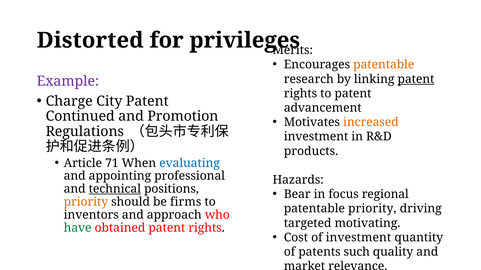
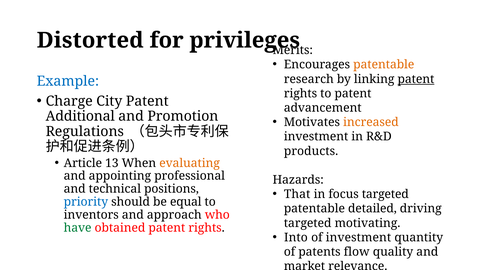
Example colour: purple -> blue (68, 81)
Continued: Continued -> Additional (80, 117)
71: 71 -> 13 (112, 163)
evaluating colour: blue -> orange (190, 163)
technical underline: present -> none (115, 189)
Bear: Bear -> That (297, 195)
focus regional: regional -> targeted (385, 195)
priority colour: orange -> blue (86, 202)
firms: firms -> equal (186, 202)
patentable priority: priority -> detailed (372, 209)
Cost: Cost -> Into (296, 238)
such: such -> flow (357, 252)
